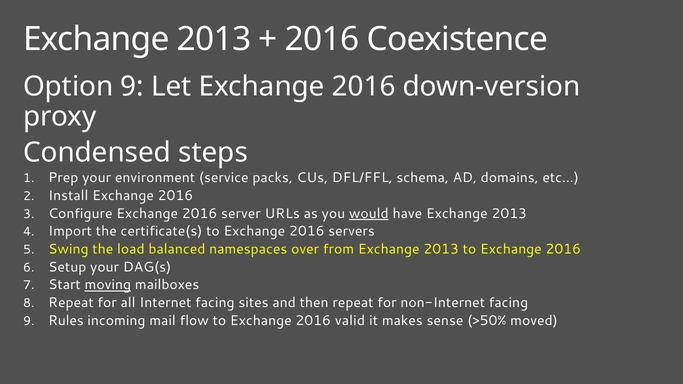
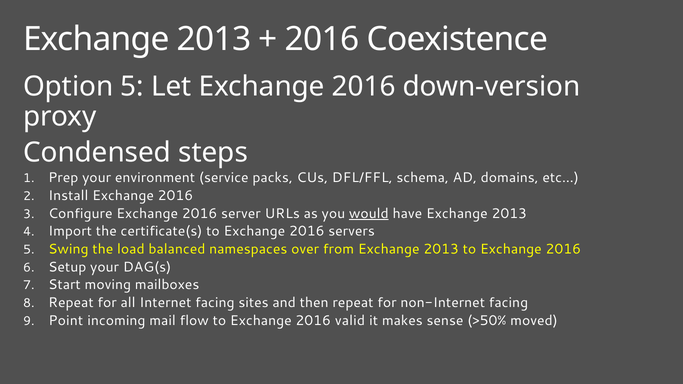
Option 9: 9 -> 5 (132, 87)
moving underline: present -> none (108, 285)
Rules: Rules -> Point (66, 321)
